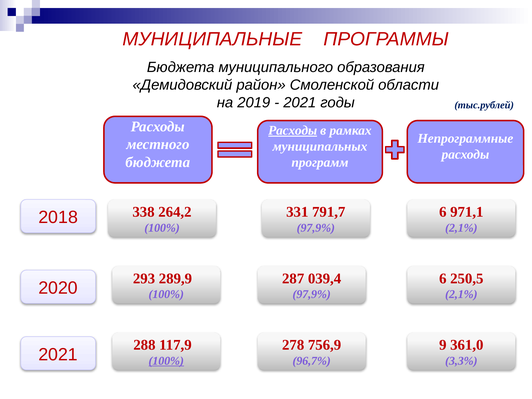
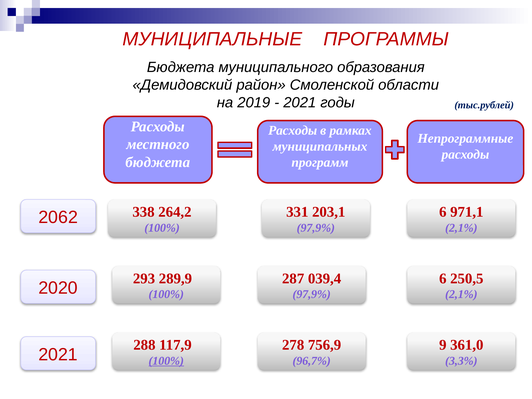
Расходы underline: present -> none (293, 130)
791,7: 791,7 -> 203,1 (329, 212)
2018: 2018 -> 2062 (58, 217)
